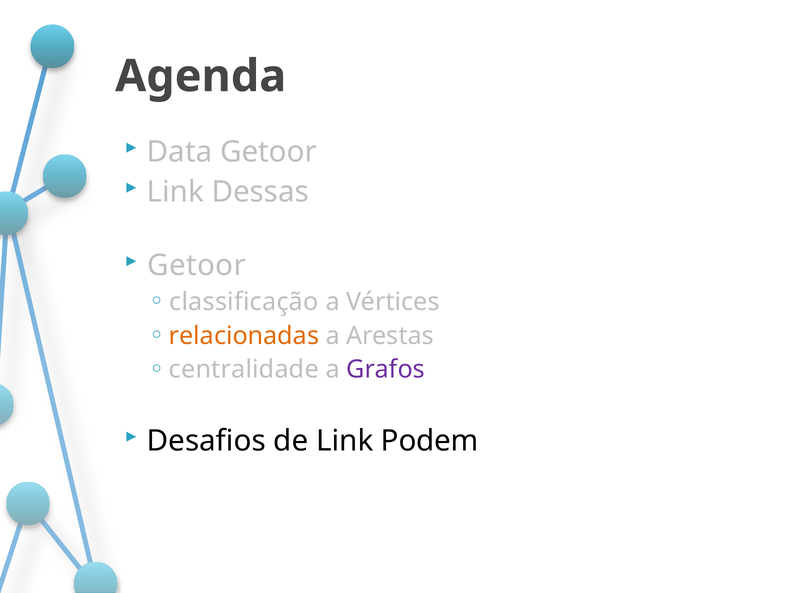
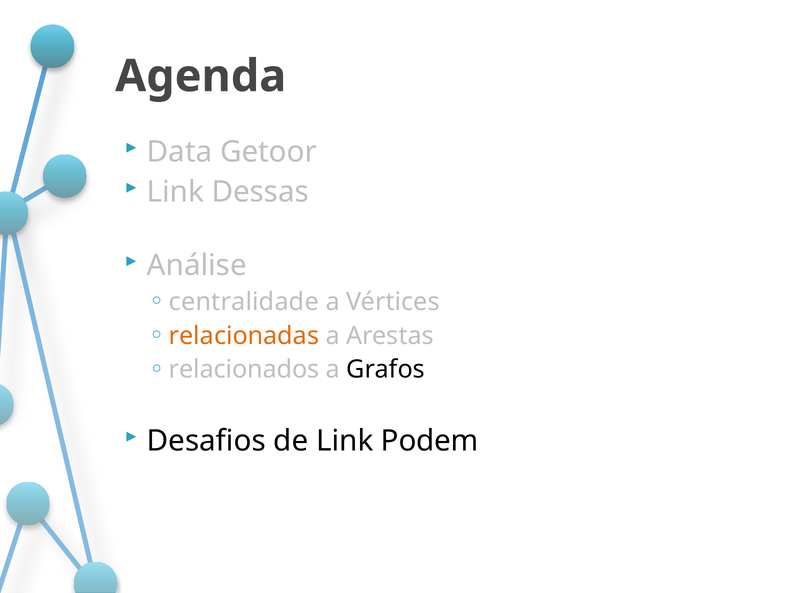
Getoor: Getoor -> Análise (197, 265)
classificação: classificação -> centralidade (244, 302)
centralidade: centralidade -> relacionados (244, 369)
Grafos colour: purple -> black (386, 369)
